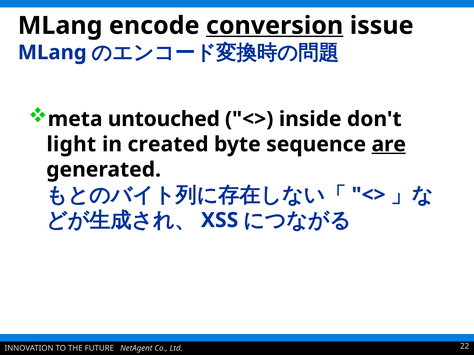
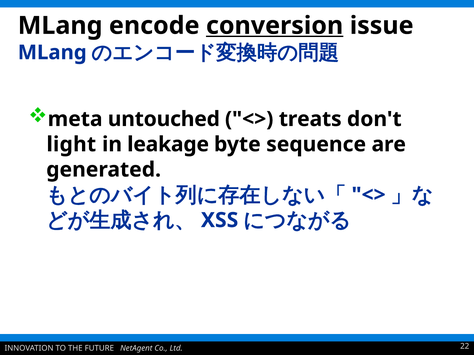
inside: inside -> treats (310, 119)
created: created -> leakage (168, 145)
are underline: present -> none (389, 145)
